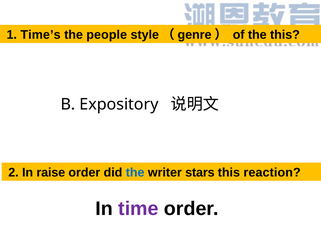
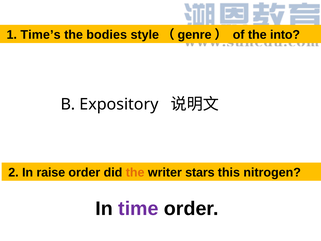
people: people -> bodies (107, 35)
the this: this -> into (285, 35)
the colour: blue -> orange (135, 172)
reaction: reaction -> nitrogen (272, 172)
